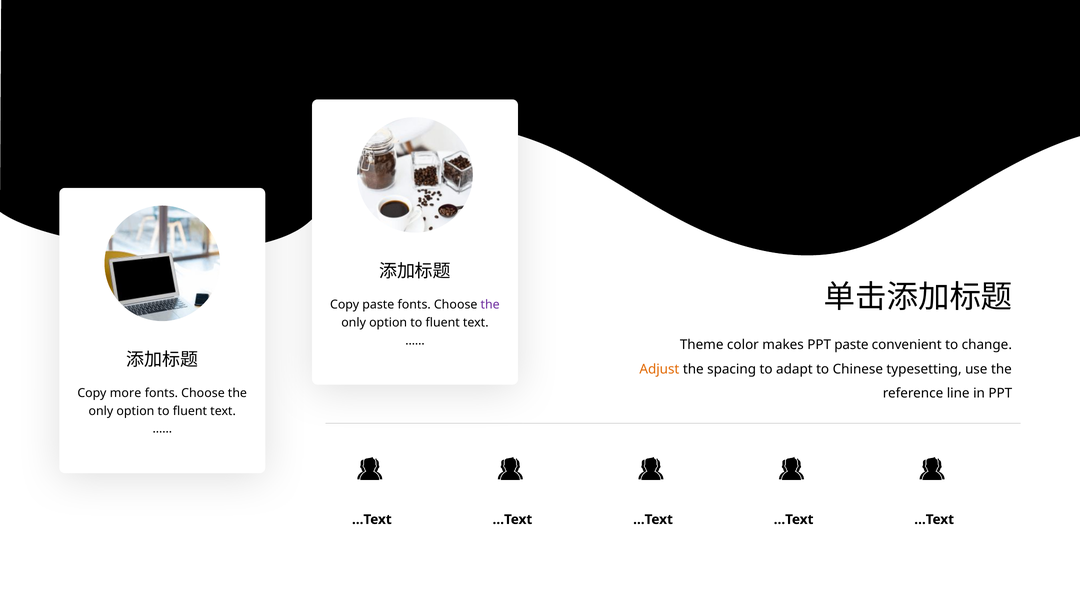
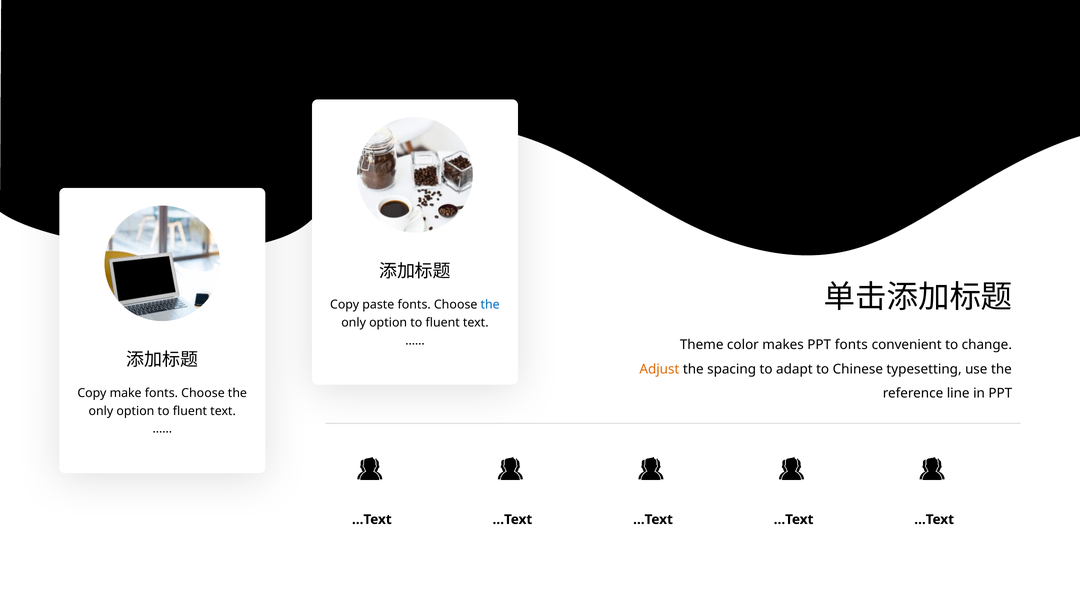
the colour: purple -> blue (490, 305)
PPT paste: paste -> fonts (851, 345)
more: more -> make (126, 394)
